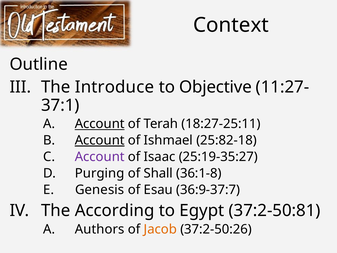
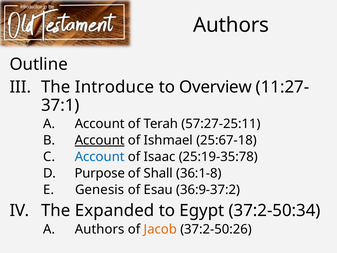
Context: Context -> Authors (231, 25)
Objective: Objective -> Overview (215, 87)
Account underline: present -> none (100, 124)
18:27-25:11: 18:27-25:11 -> 57:27-25:11 (221, 124)
25:82-18: 25:82-18 -> 25:67-18 (227, 140)
Account colour: purple -> blue (100, 157)
25:19-35:27: 25:19-35:27 -> 25:19-35:78 (218, 157)
Purging: Purging -> Purpose (100, 173)
36:9-37:7: 36:9-37:7 -> 36:9-37:2 (208, 190)
According: According -> Expanded (115, 210)
37:2-50:81: 37:2-50:81 -> 37:2-50:34 (275, 210)
